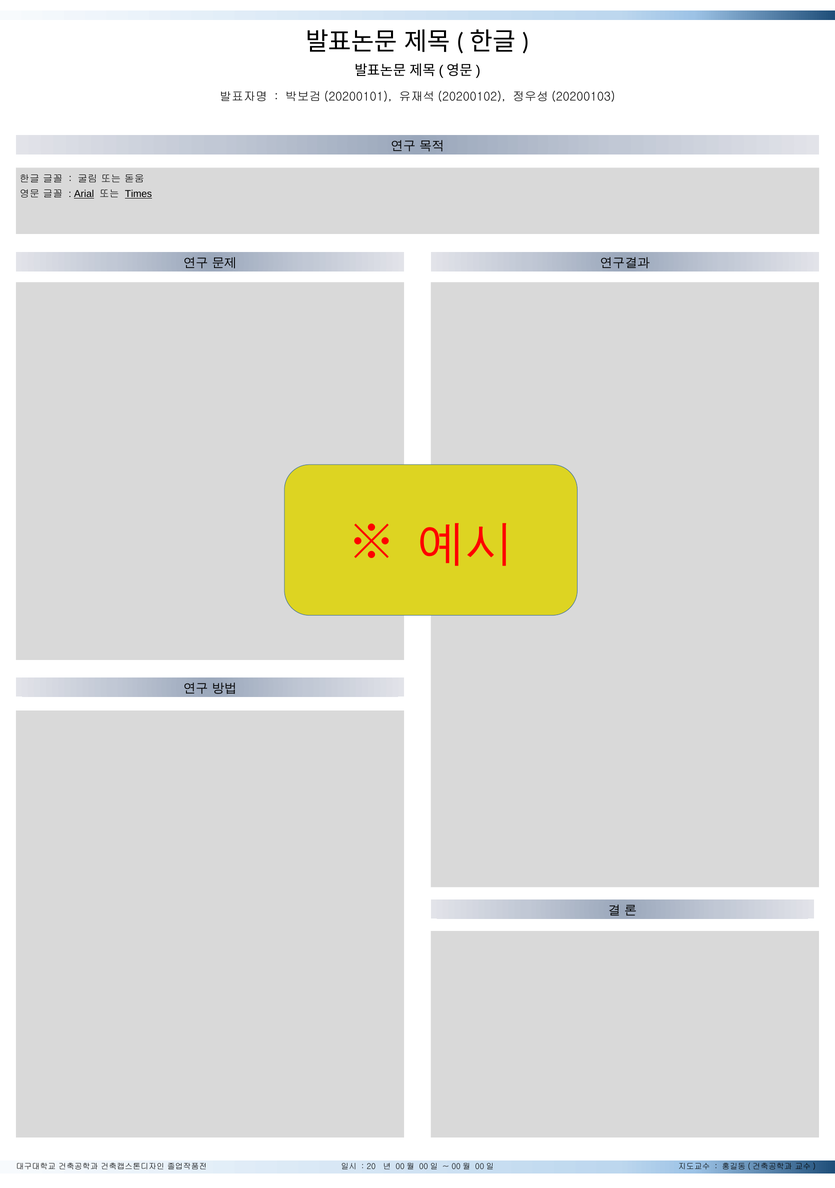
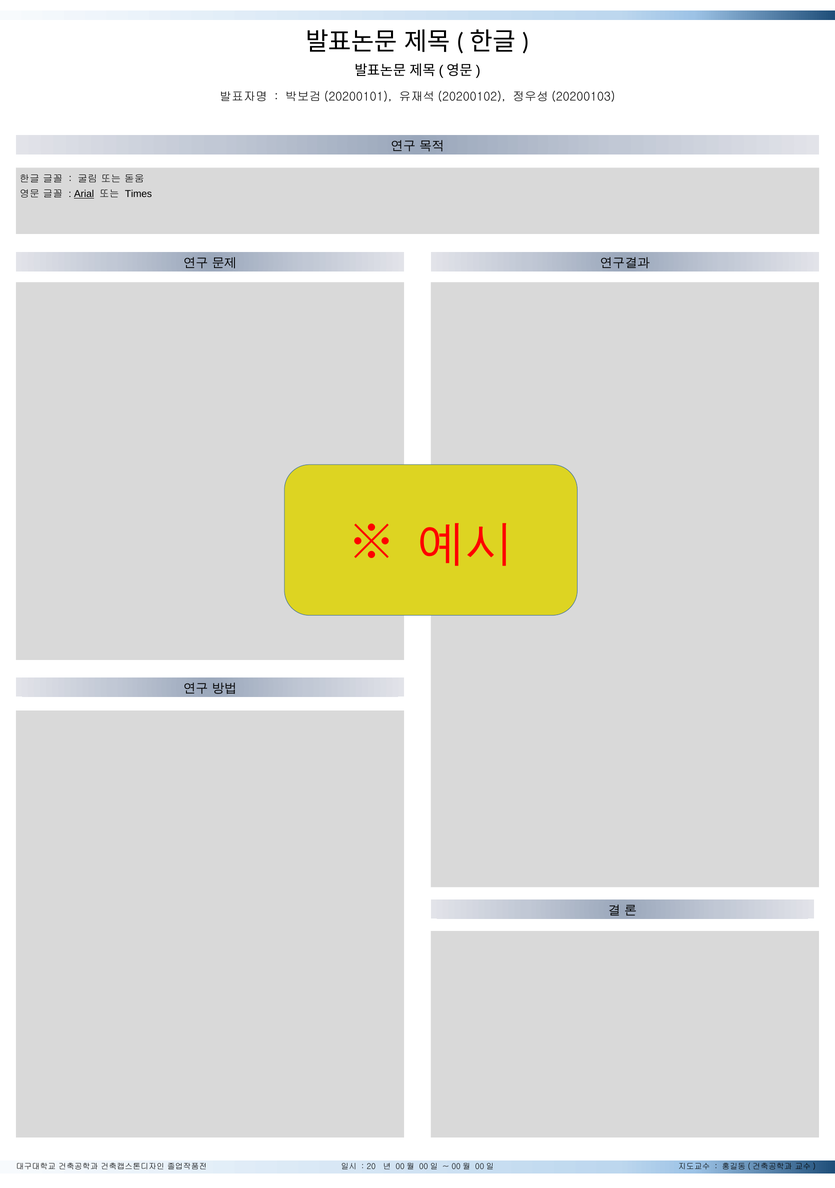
Times underline: present -> none (138, 194)
